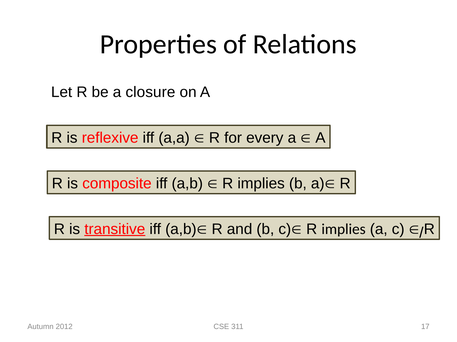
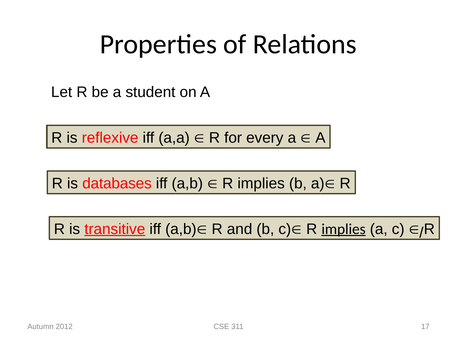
closure: closure -> student (150, 92)
composite: composite -> databases (117, 184)
implies underline: none -> present (344, 230)
